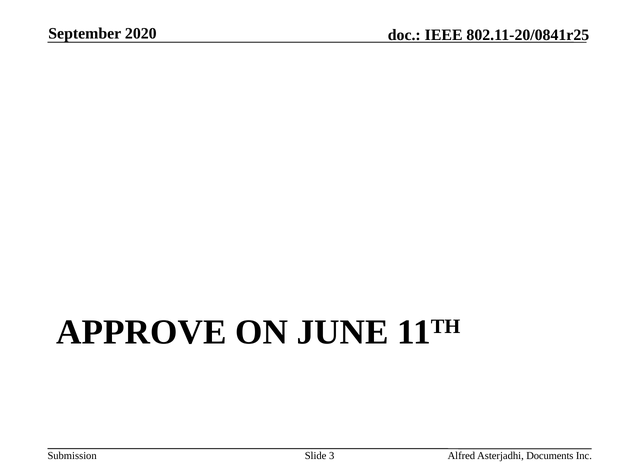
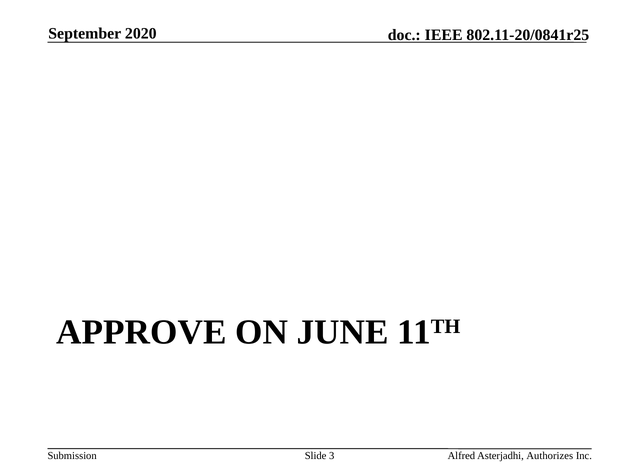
Documents: Documents -> Authorizes (550, 456)
